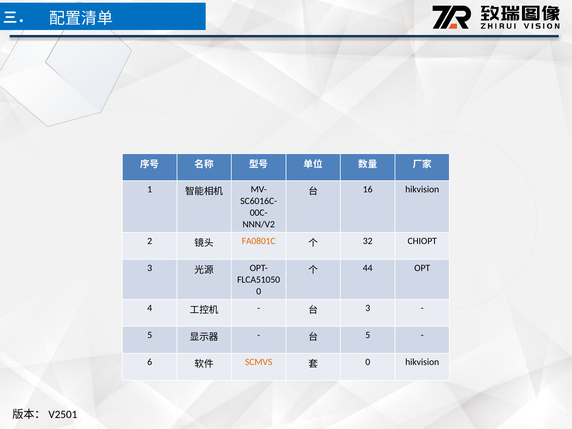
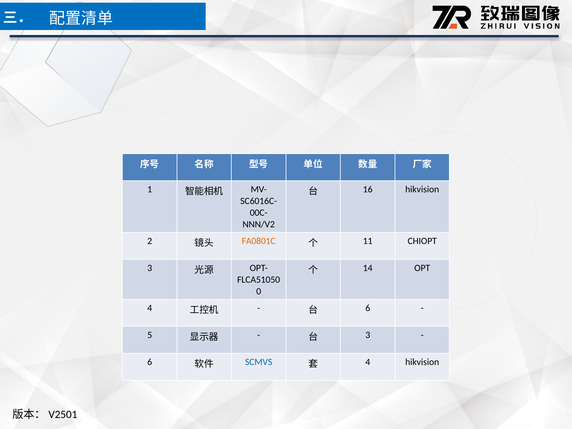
32: 32 -> 11 (368, 241)
44: 44 -> 14 (368, 268)
3: 3 -> 6 (368, 308)
5: 5 -> 3 (368, 335)
SCMVS colour: orange -> blue (259, 362)
0: 0 -> 4 (368, 362)
